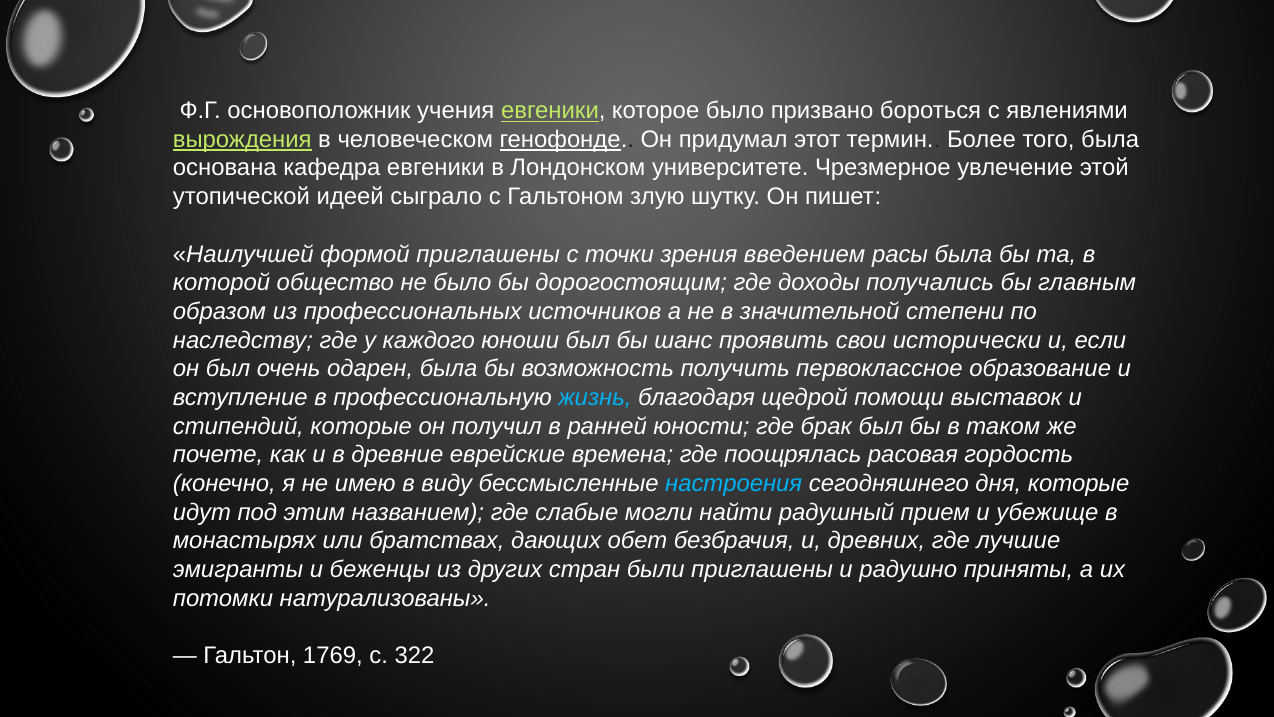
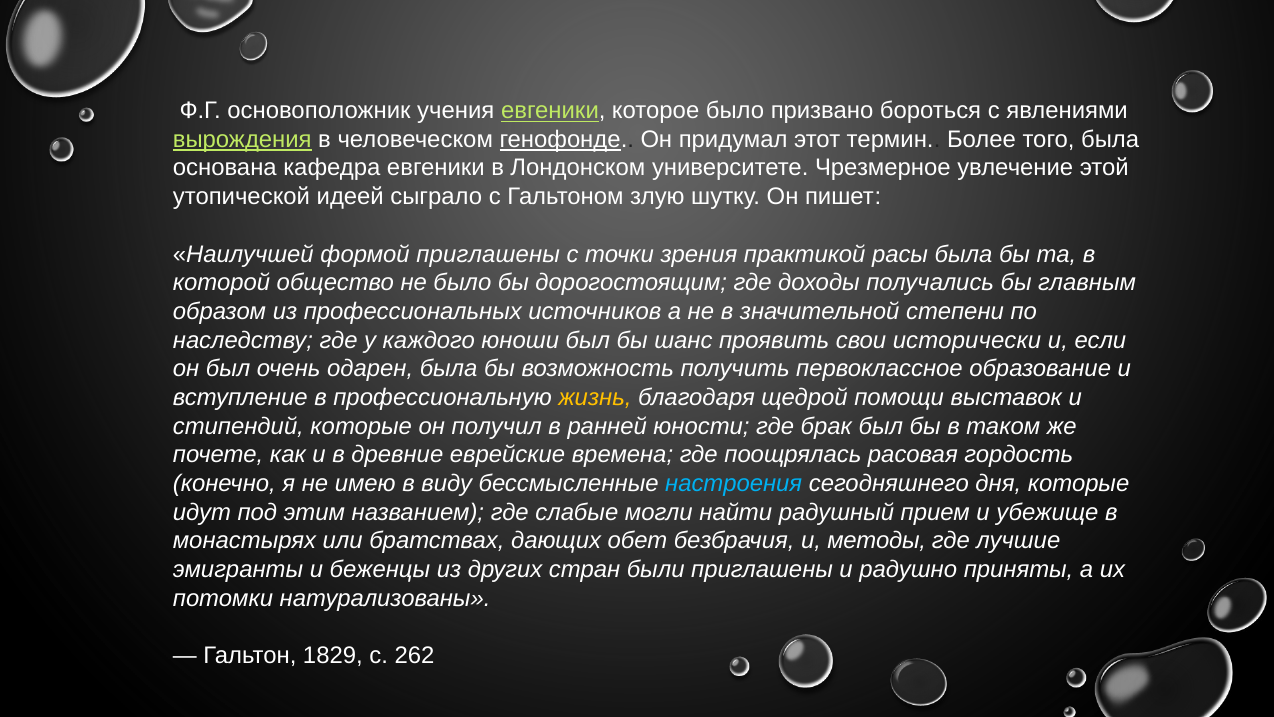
введением: введением -> практикой (805, 254)
жизнь colour: light blue -> yellow (595, 397)
древних: древних -> методы (877, 541)
1769: 1769 -> 1829 (333, 655)
322: 322 -> 262 (414, 655)
